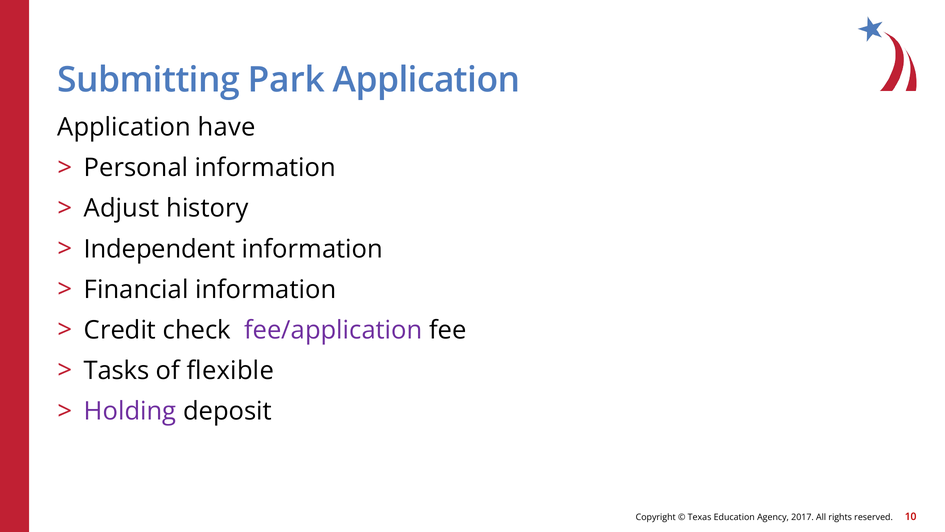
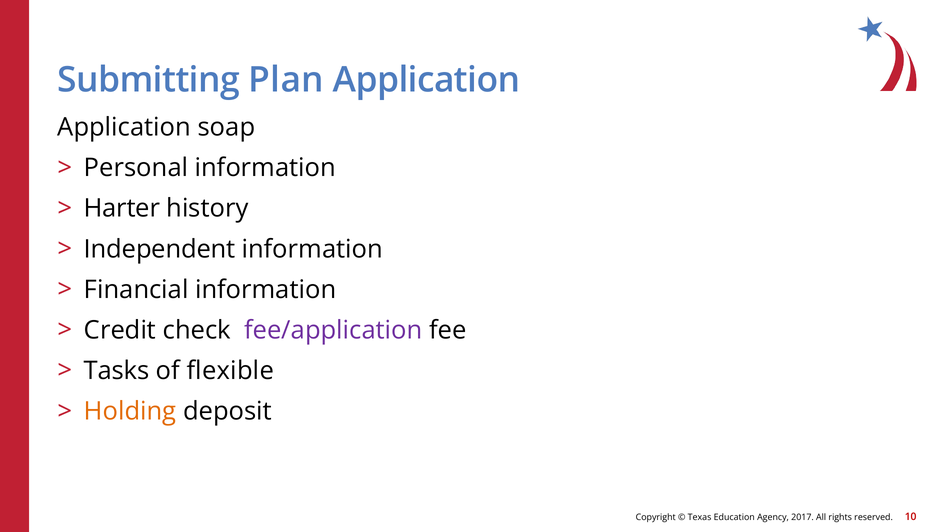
Park: Park -> Plan (286, 80)
have: have -> soap (227, 127)
Adjust: Adjust -> Harter (122, 208)
Holding colour: purple -> orange (130, 411)
